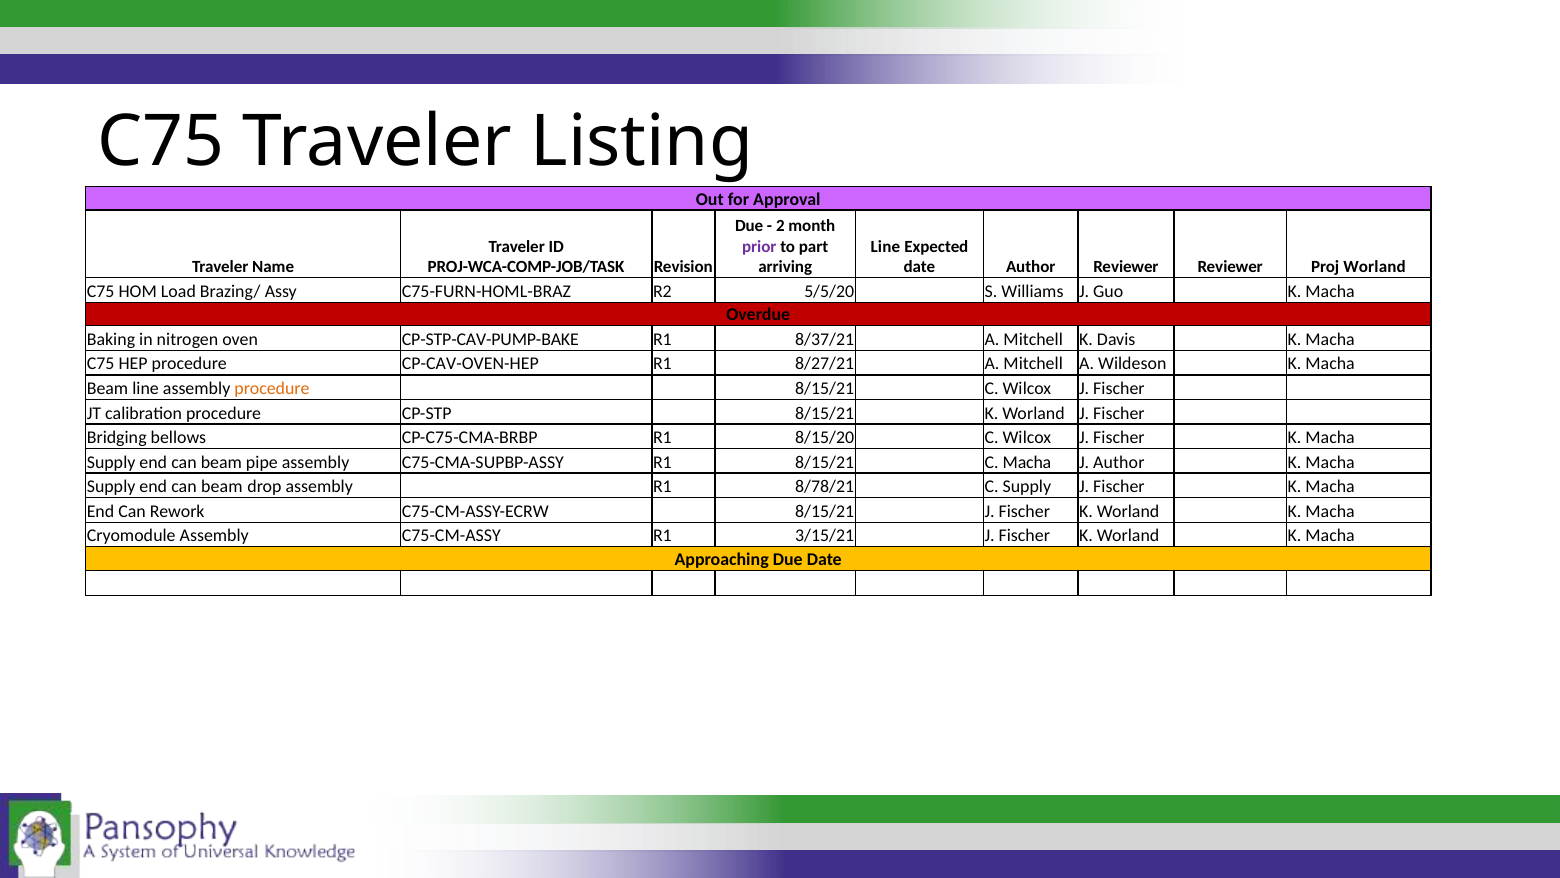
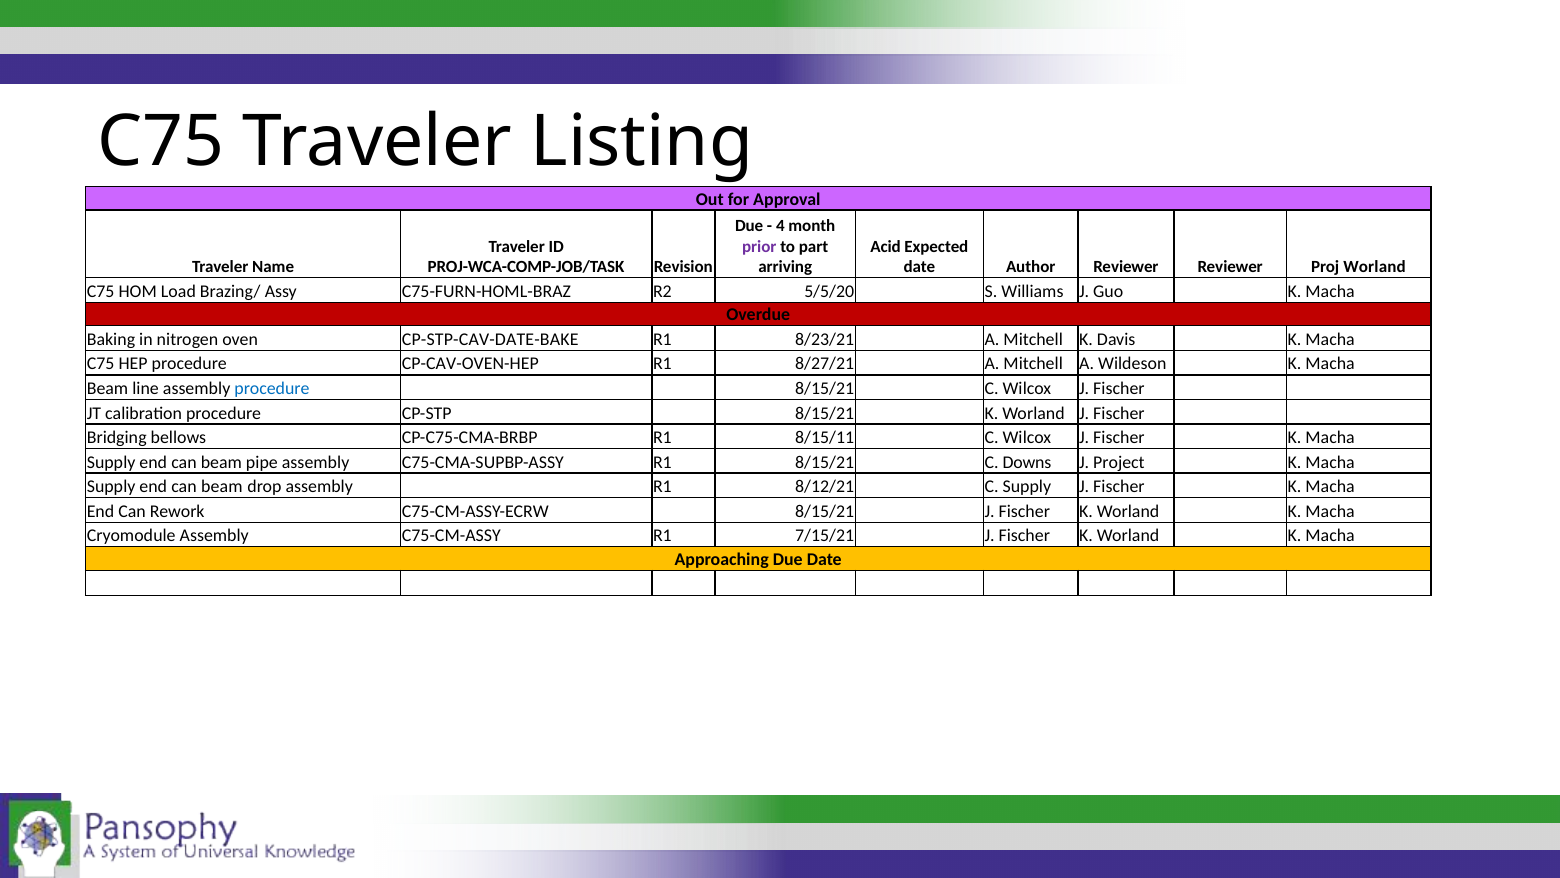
2: 2 -> 4 (780, 226)
Line: Line -> Acid (886, 246)
CP-STP-CAV-PUMP-BAKE: CP-STP-CAV-PUMP-BAKE -> CP-STP-CAV-DATE-BAKE (490, 339)
8/37/21: 8/37/21 -> 8/23/21 (825, 339)
procedure colour: orange -> blue (272, 388)
8/15/20: 8/15/20 -> 8/15/11 (825, 438)
C Macha: Macha -> Downs (1027, 462)
J Author: Author -> Project (1119, 462)
8/78/21: 8/78/21 -> 8/12/21 (825, 487)
3/15/21: 3/15/21 -> 7/15/21 (825, 536)
